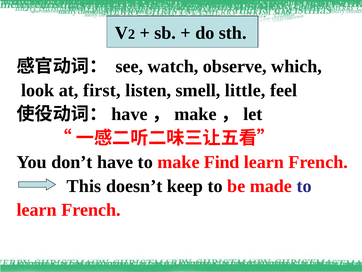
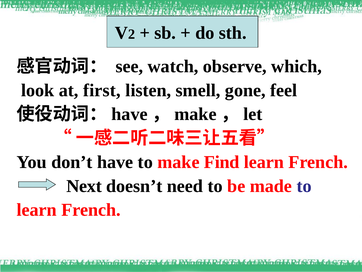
little: little -> gone (245, 90)
This: This -> Next (84, 186)
keep: keep -> need (185, 186)
